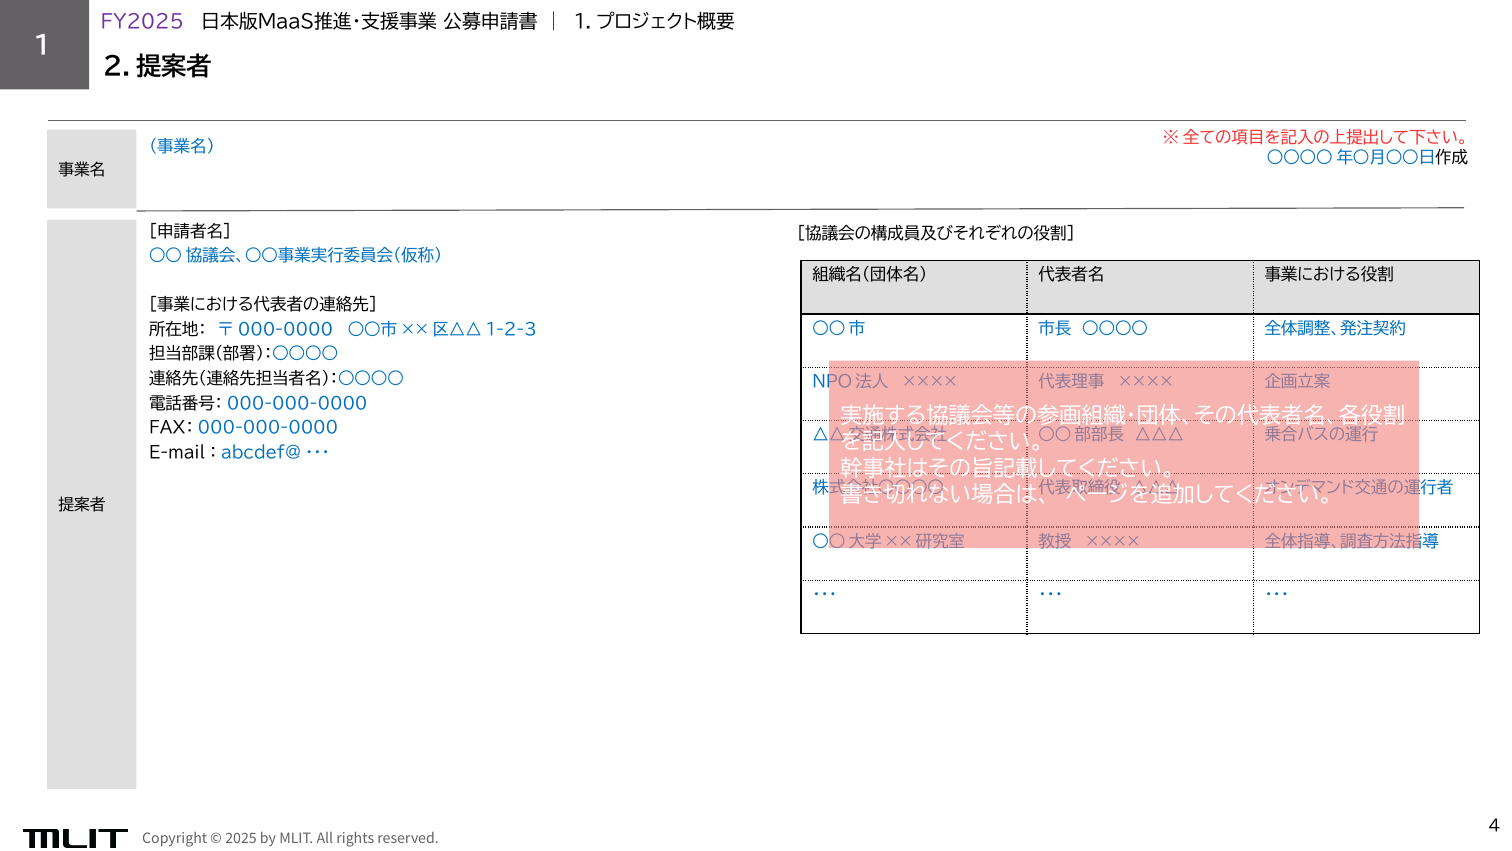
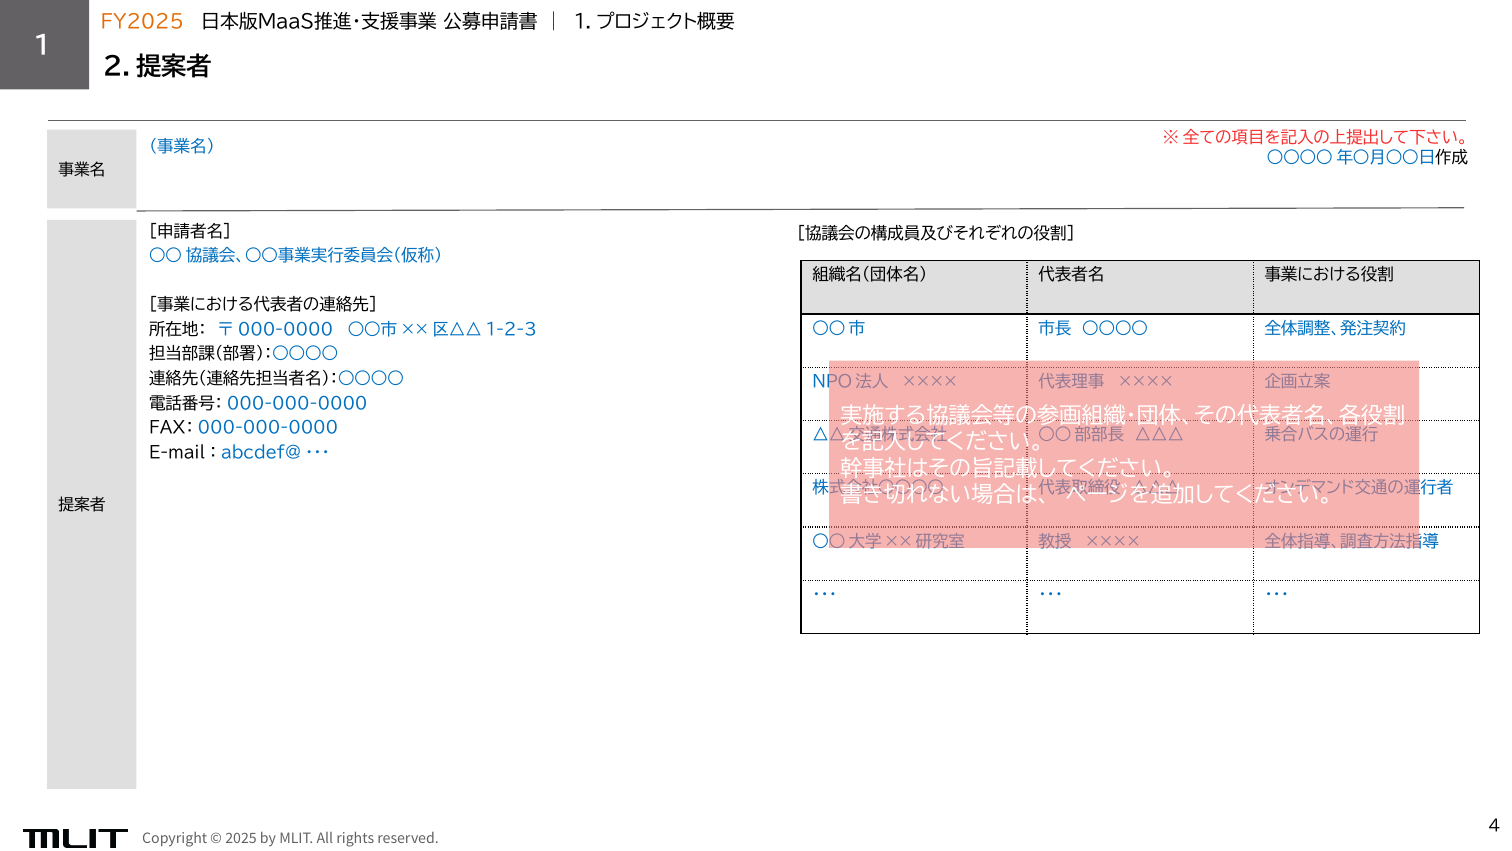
FY2025 colour: purple -> orange (142, 22)
